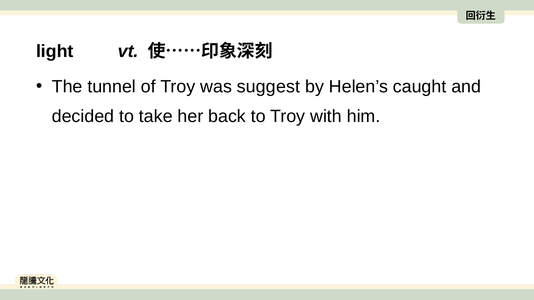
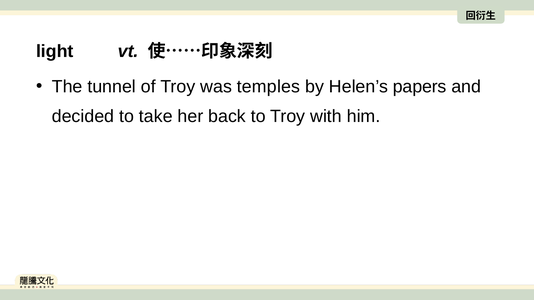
suggest: suggest -> temples (268, 87)
caught: caught -> papers (420, 87)
